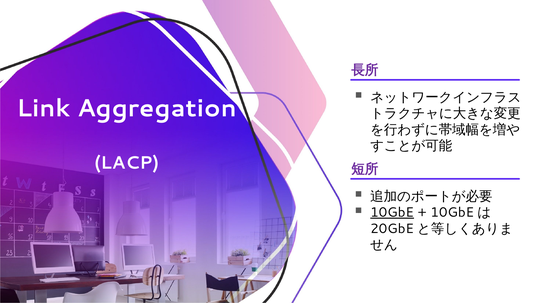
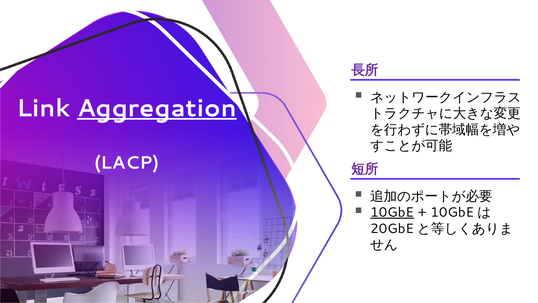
Aggregation underline: none -> present (157, 108)
